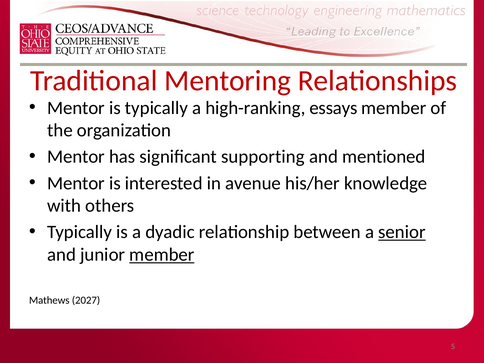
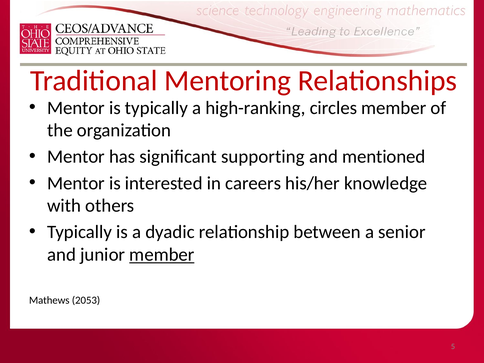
essays: essays -> circles (333, 108)
avenue: avenue -> careers (253, 183)
senior underline: present -> none (402, 232)
2027: 2027 -> 2053 (86, 300)
